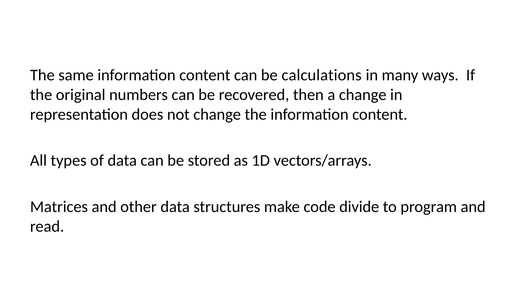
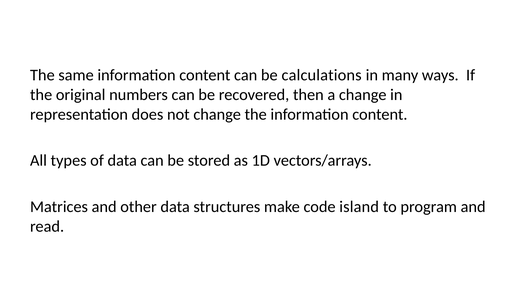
divide: divide -> island (359, 207)
